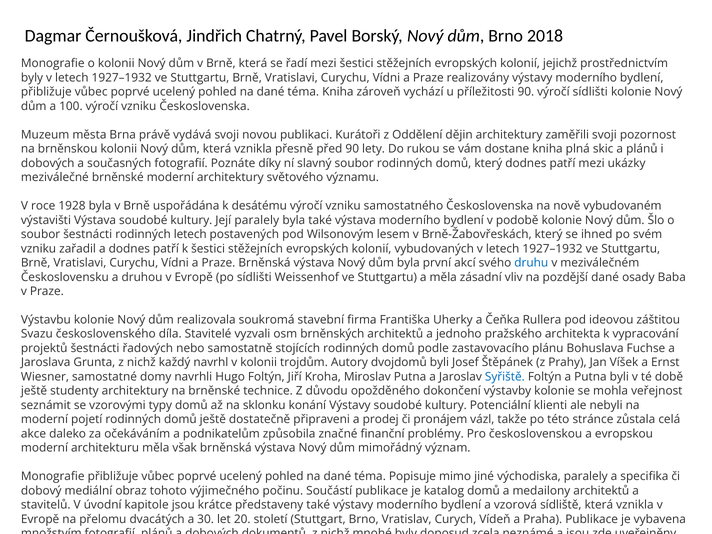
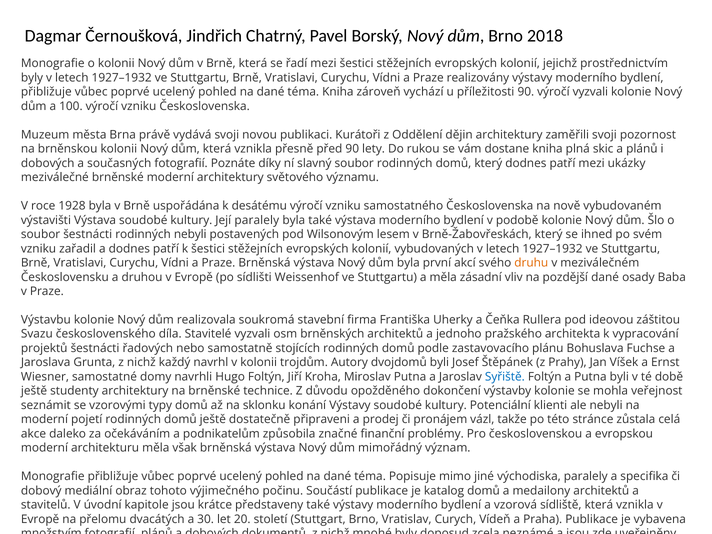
výročí sídlišti: sídlišti -> vyzvali (590, 92)
rodinných letech: letech -> nebyli (190, 234)
druhu colour: blue -> orange (531, 263)
